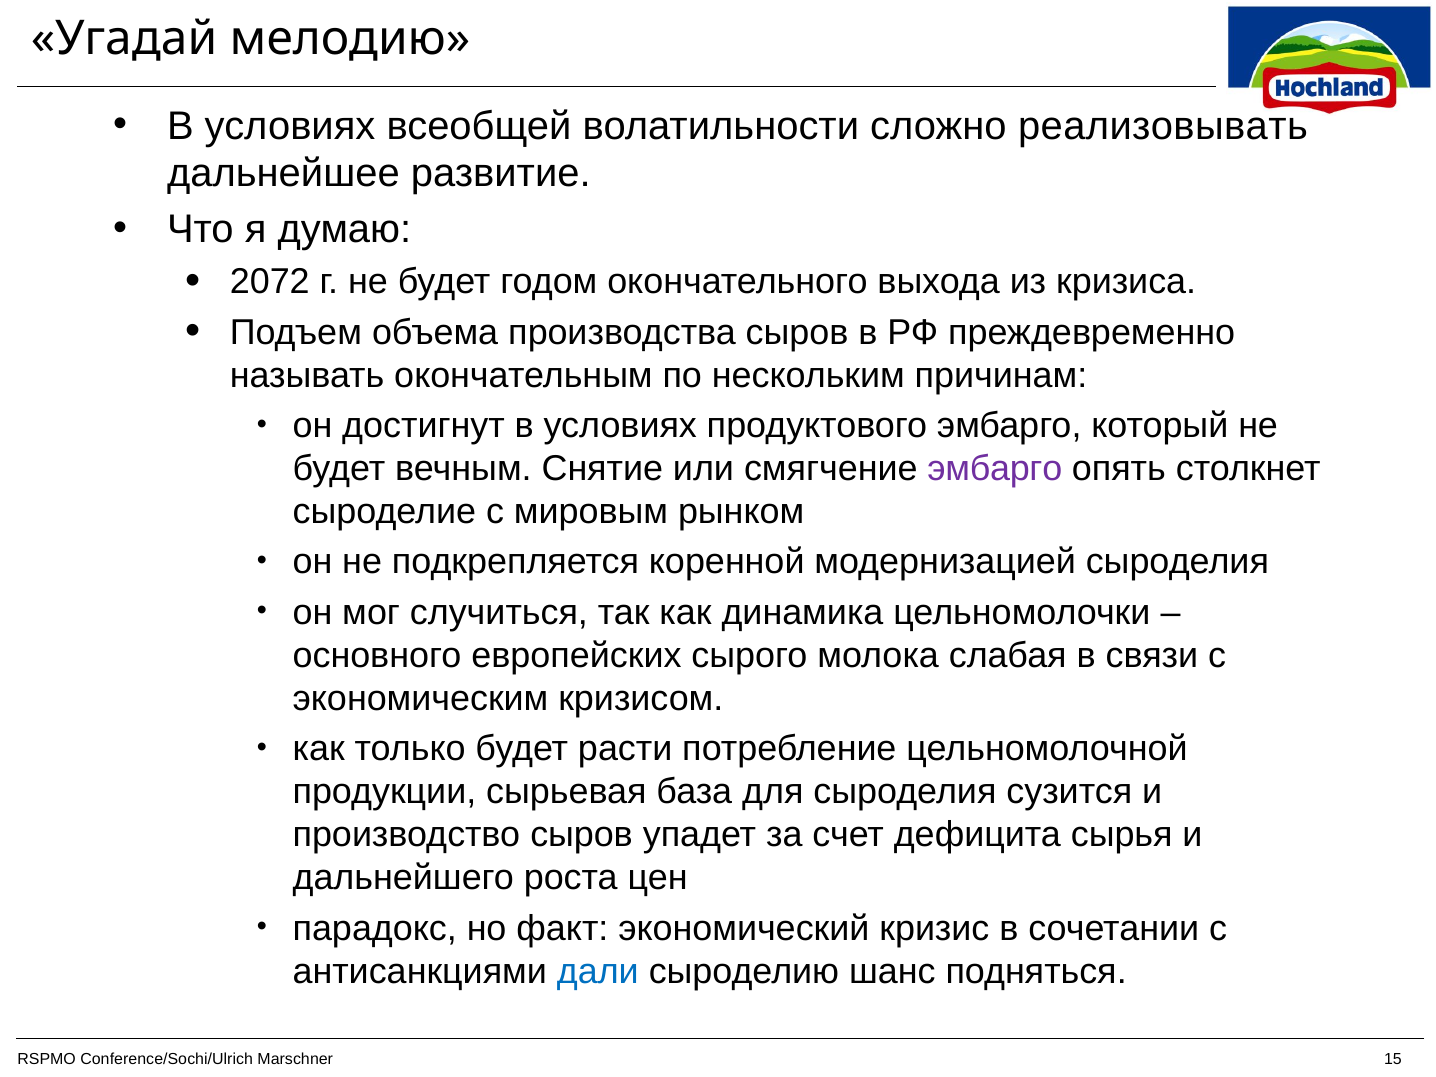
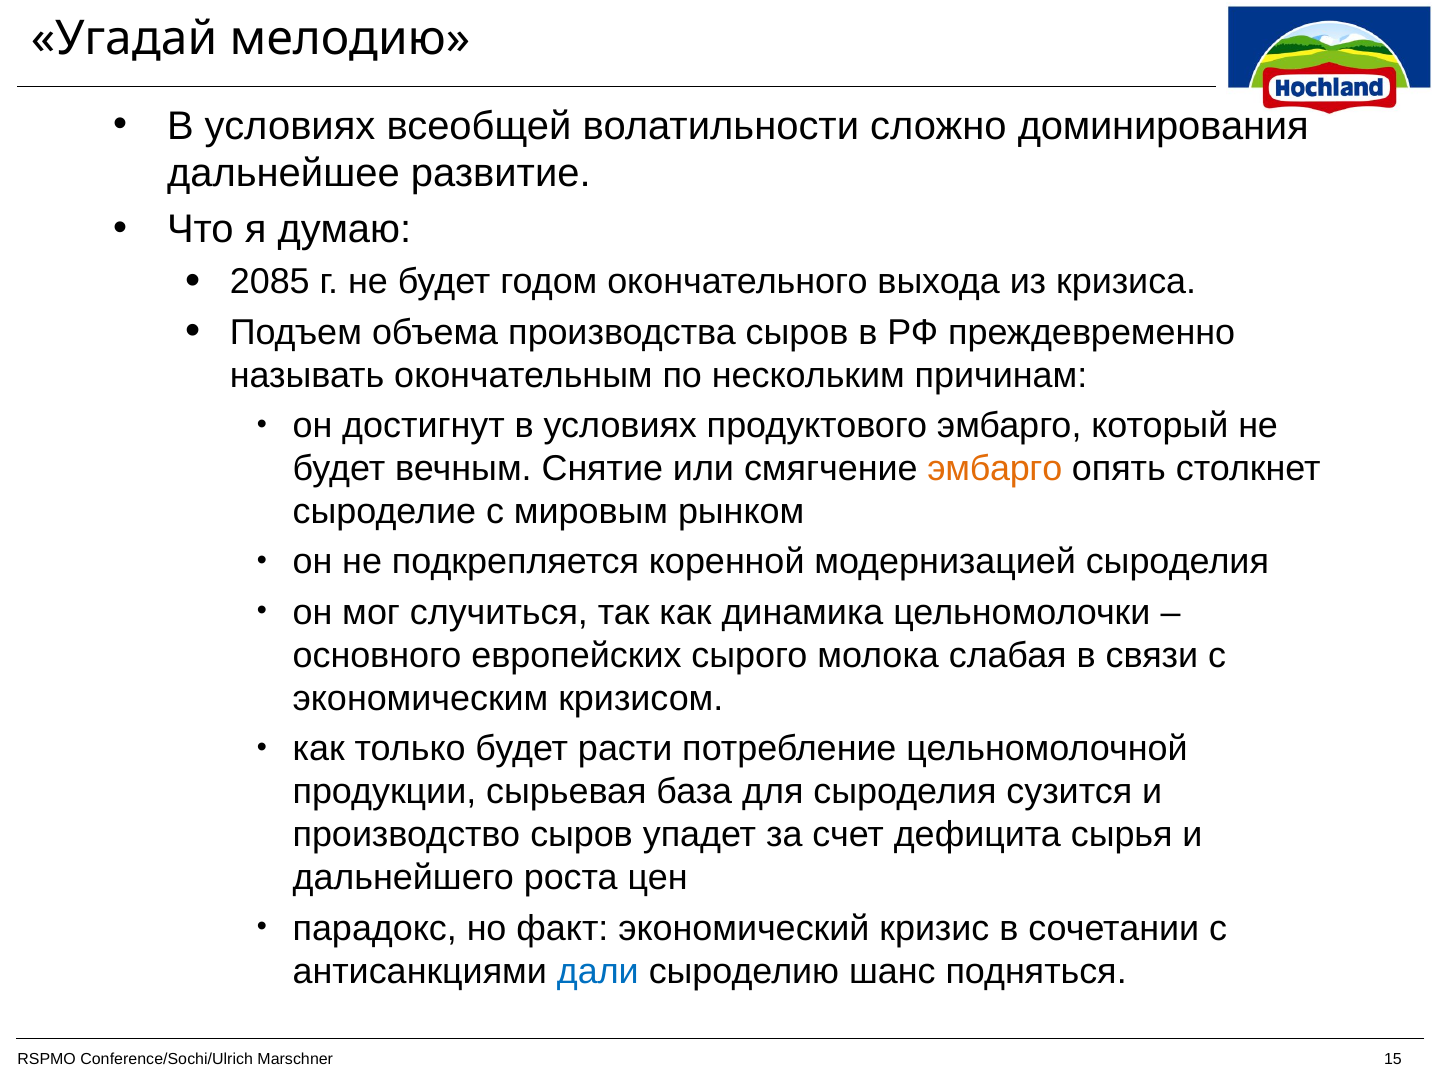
реализовывать: реализовывать -> доминирования (1163, 126)
2072: 2072 -> 2085 (270, 282)
эмбарго colour: purple -> orange (995, 469)
